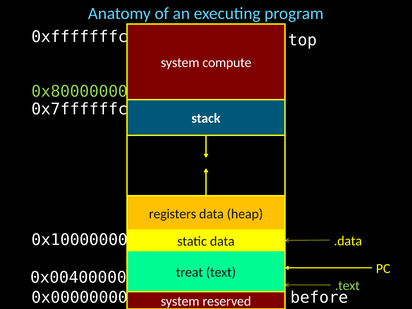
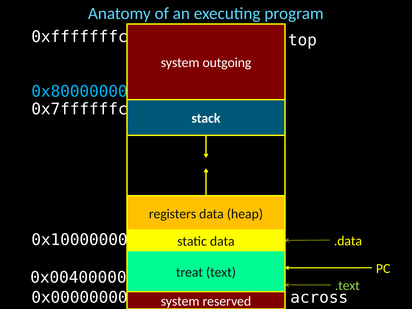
compute: compute -> outgoing (227, 63)
0x80000000 colour: light green -> light blue (79, 92)
before: before -> across (319, 298)
